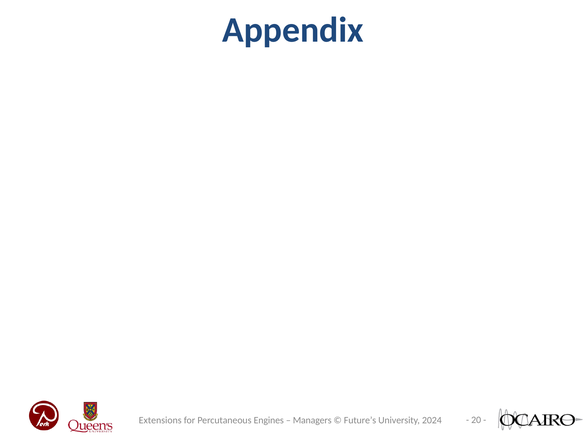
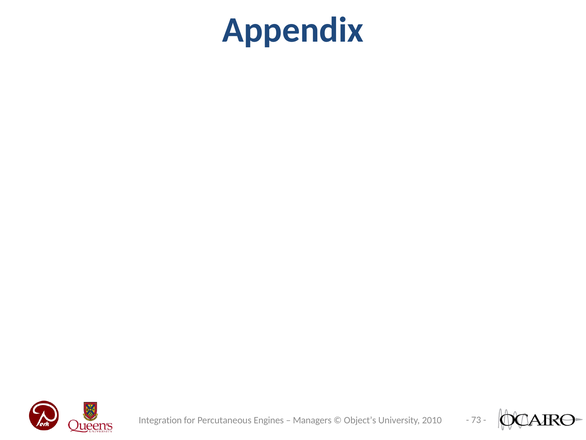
20: 20 -> 73 (476, 420)
Extensions: Extensions -> Integration (160, 420)
Future’s: Future’s -> Object’s (360, 420)
2024: 2024 -> 2010 (432, 420)
